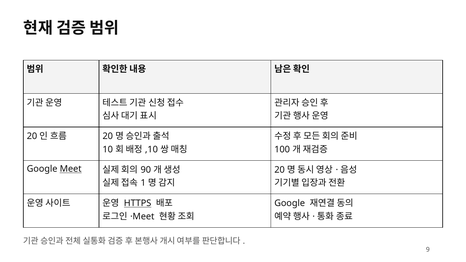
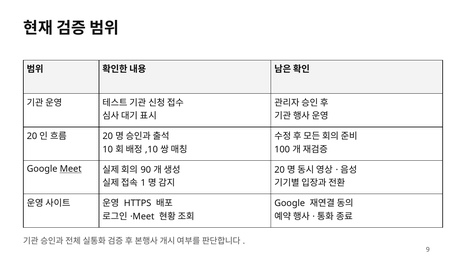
HTTPS underline: present -> none (138, 203)
